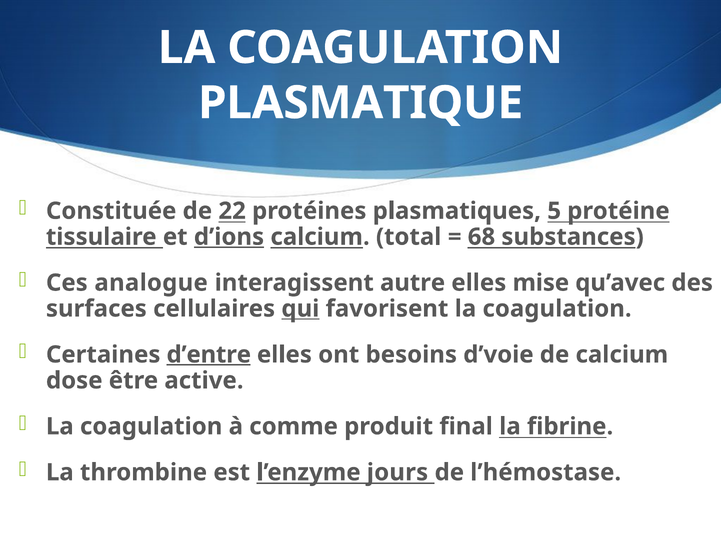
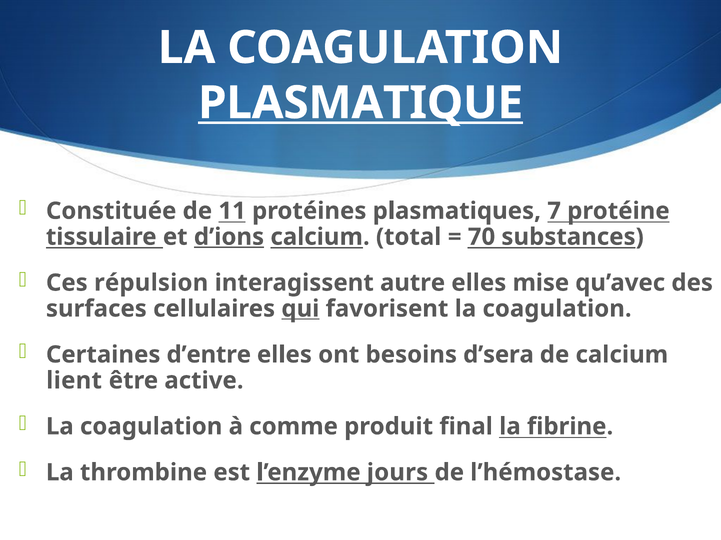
PLASMATIQUE underline: none -> present (361, 103)
22: 22 -> 11 (232, 211)
5: 5 -> 7 (554, 211)
68: 68 -> 70 (481, 237)
analogue: analogue -> répulsion (151, 283)
d’entre underline: present -> none (209, 355)
d’voie: d’voie -> d’sera (498, 355)
dose: dose -> lient (74, 381)
